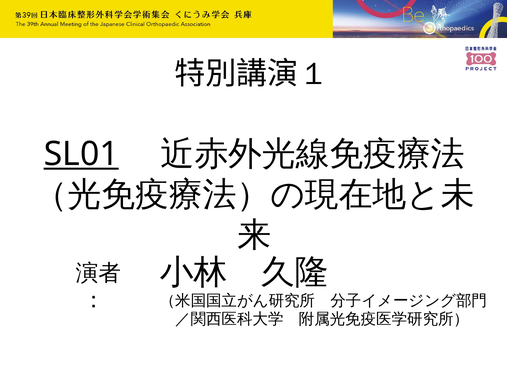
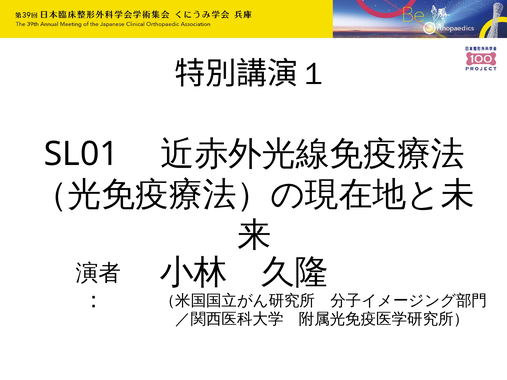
SL01 underline: present -> none (81, 154)
